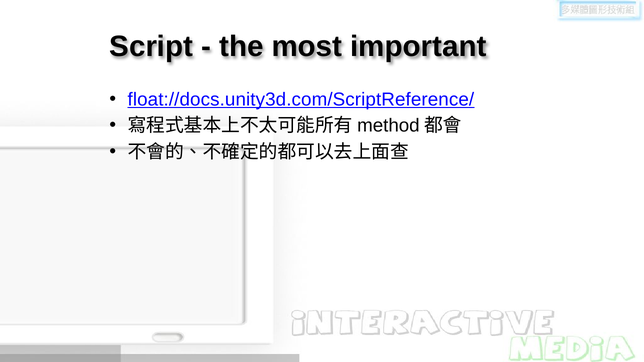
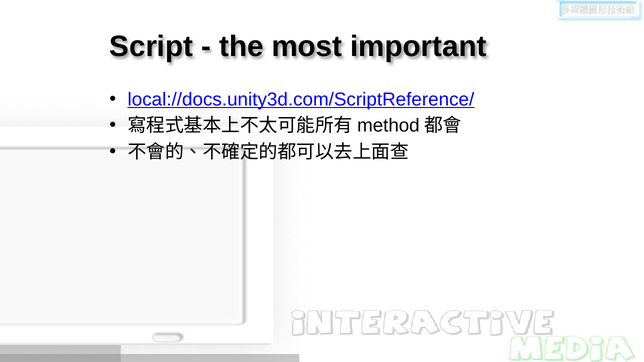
float://docs.unity3d.com/ScriptReference/: float://docs.unity3d.com/ScriptReference/ -> local://docs.unity3d.com/ScriptReference/ (301, 100)
